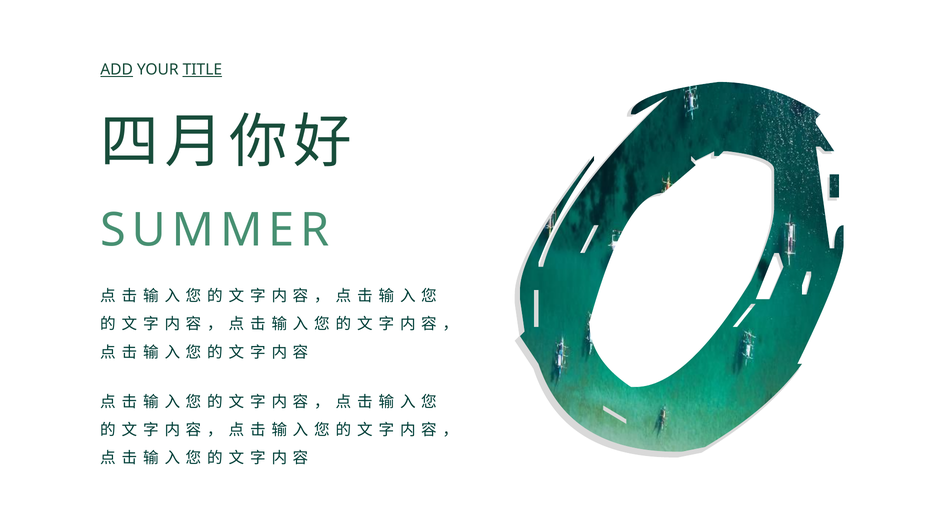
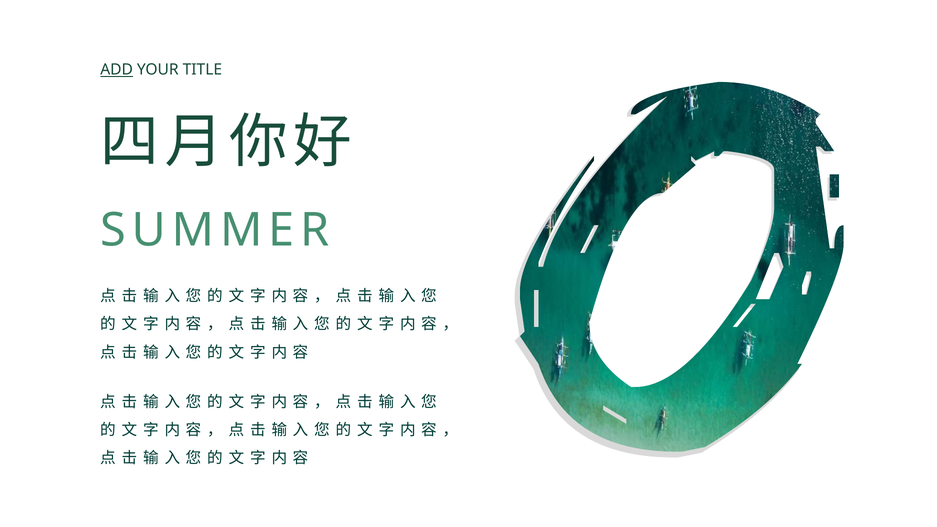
TITLE underline: present -> none (202, 70)
